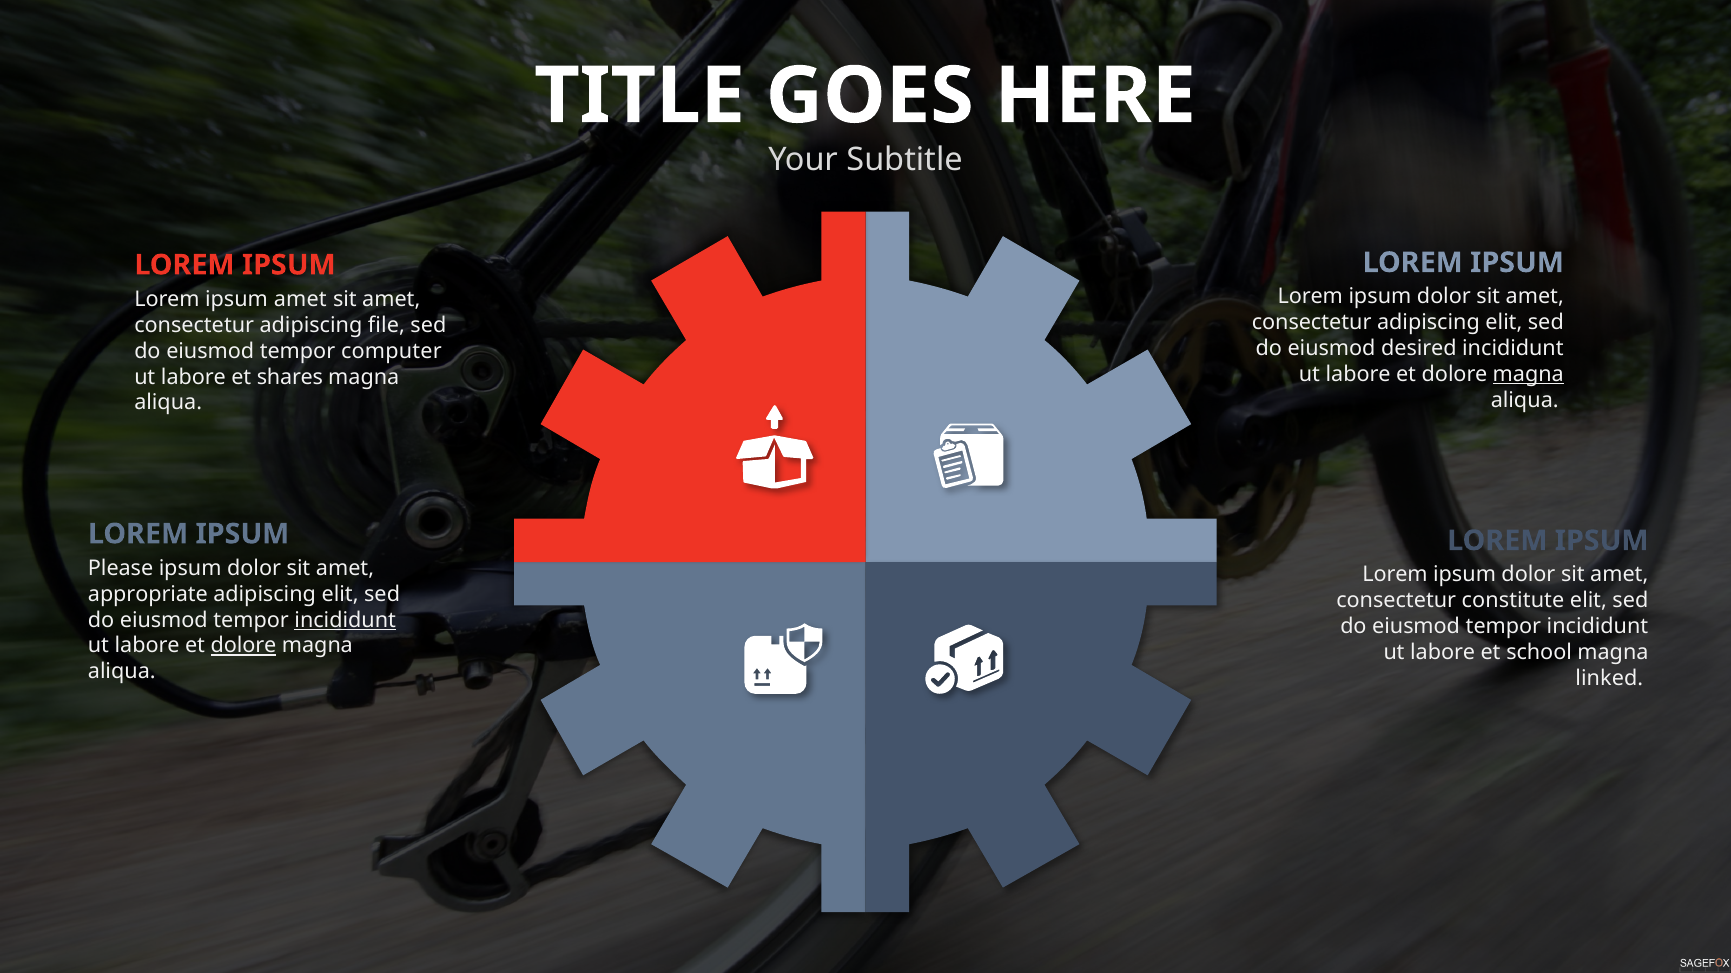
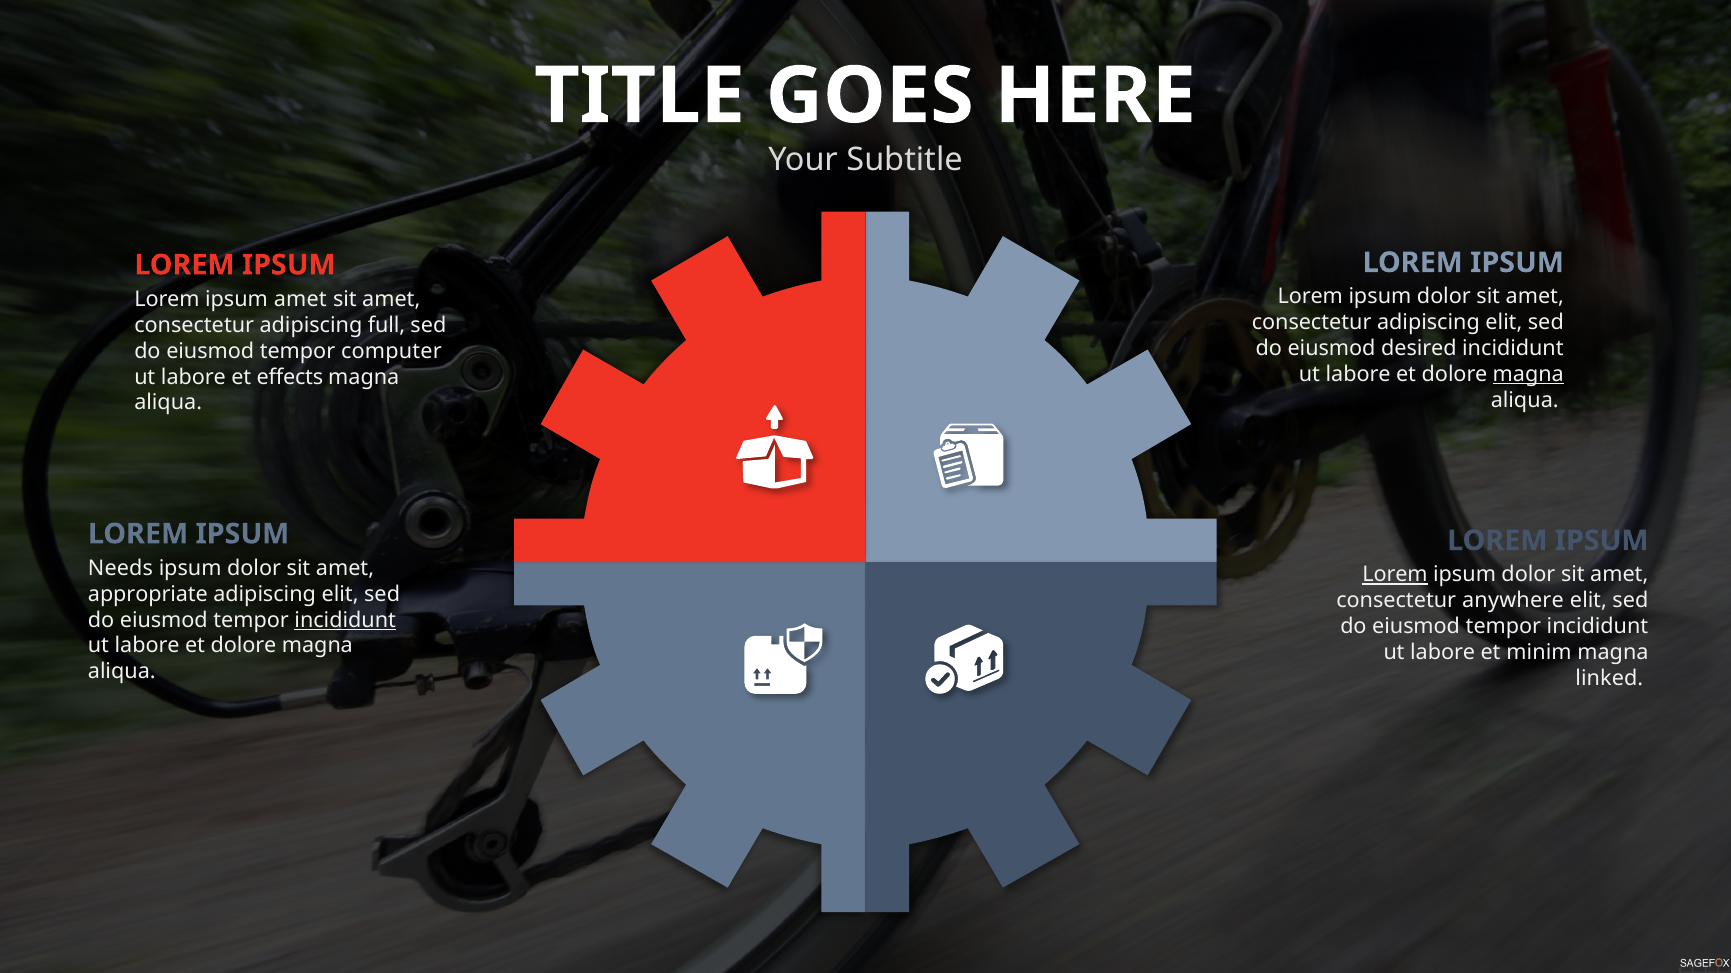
file: file -> full (386, 325)
shares: shares -> effects (290, 377)
Please: Please -> Needs (120, 568)
Lorem underline: none -> present (1395, 575)
constitute: constitute -> anywhere (1513, 601)
dolore underline: present -> none (244, 646)
school: school -> minim (1539, 653)
